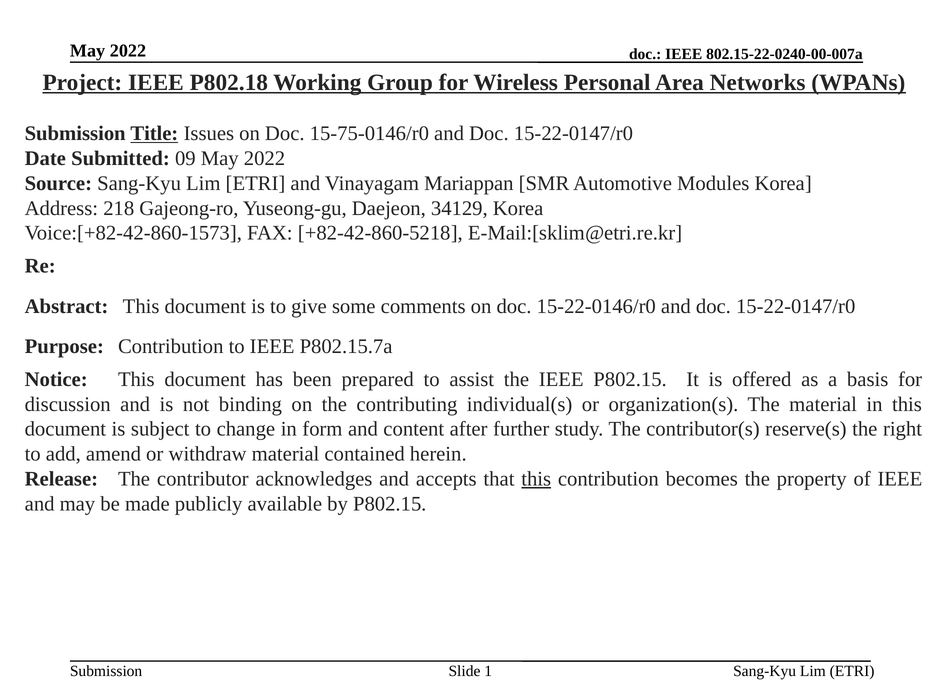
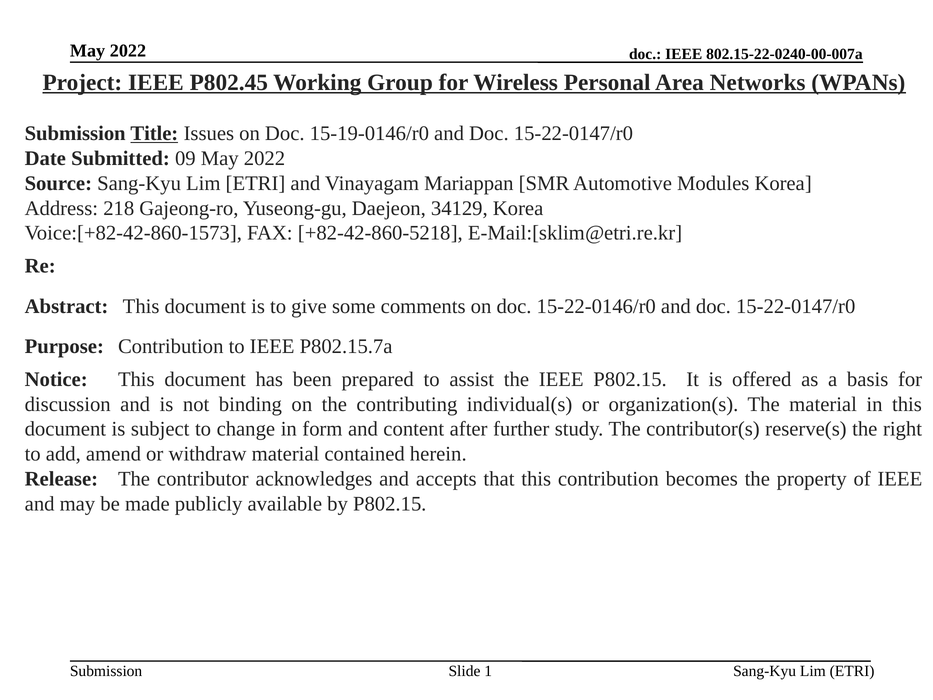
P802.18: P802.18 -> P802.45 (229, 82)
15-75-0146/r0: 15-75-0146/r0 -> 15-19-0146/r0 (369, 134)
this underline: present -> none (536, 479)
